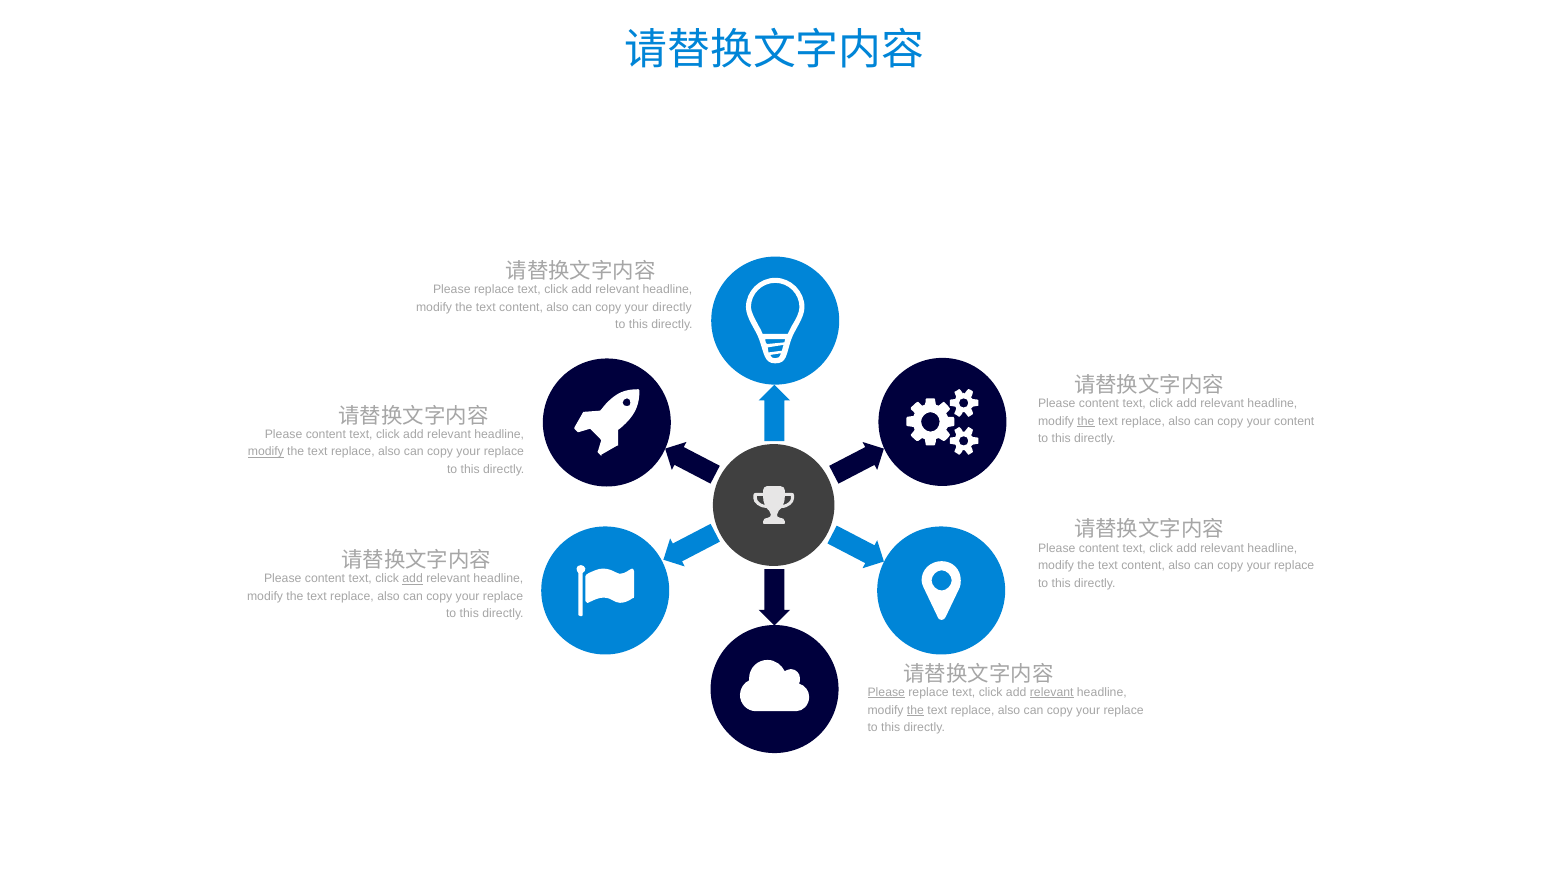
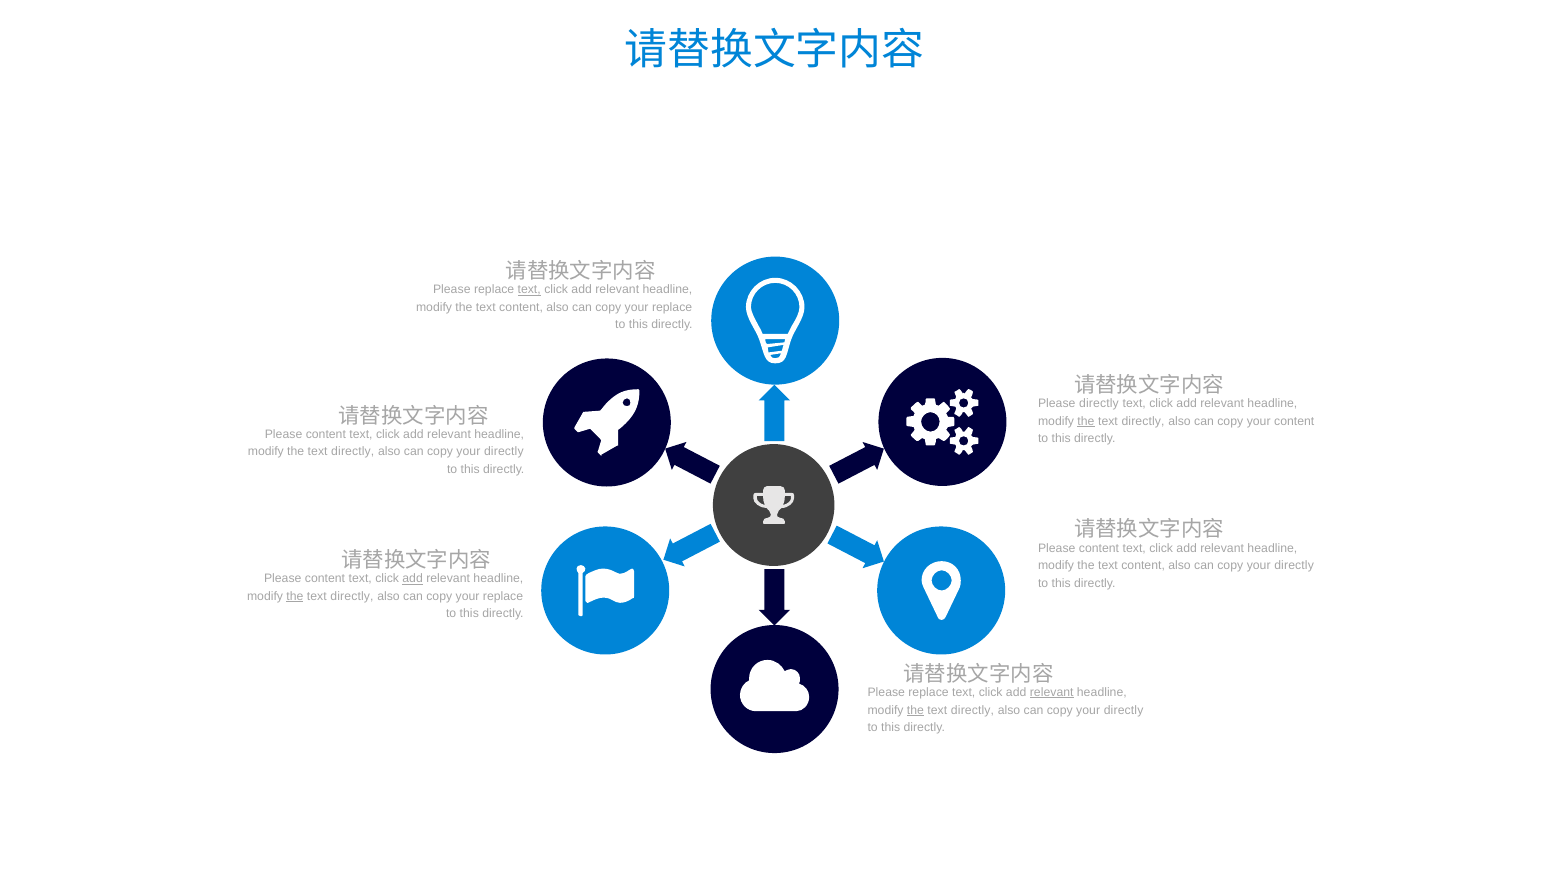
text underline: none -> present (529, 290)
directly: directly -> replace (672, 307)
content: content -> directly (1099, 404)
replace: replace -> directly (1143, 421)
modify underline: present -> none (266, 452)
replace: replace -> directly (353, 452)
replace: replace -> directly (504, 452)
replace: replace -> directly (1294, 566)
the underline: none -> present (295, 597)
replace: replace -> directly (352, 597)
Please underline: present -> none (886, 693)
replace: replace -> directly (973, 710)
replace: replace -> directly (1124, 710)
